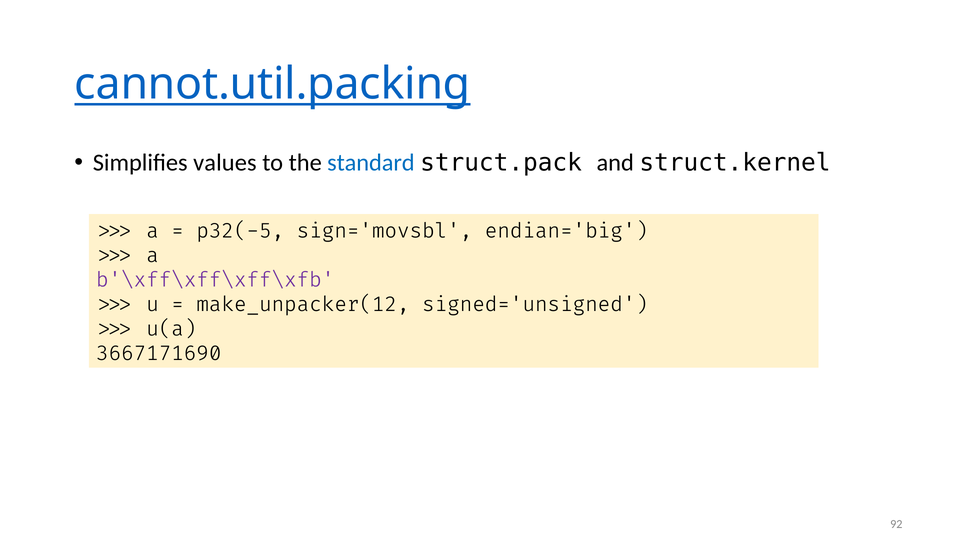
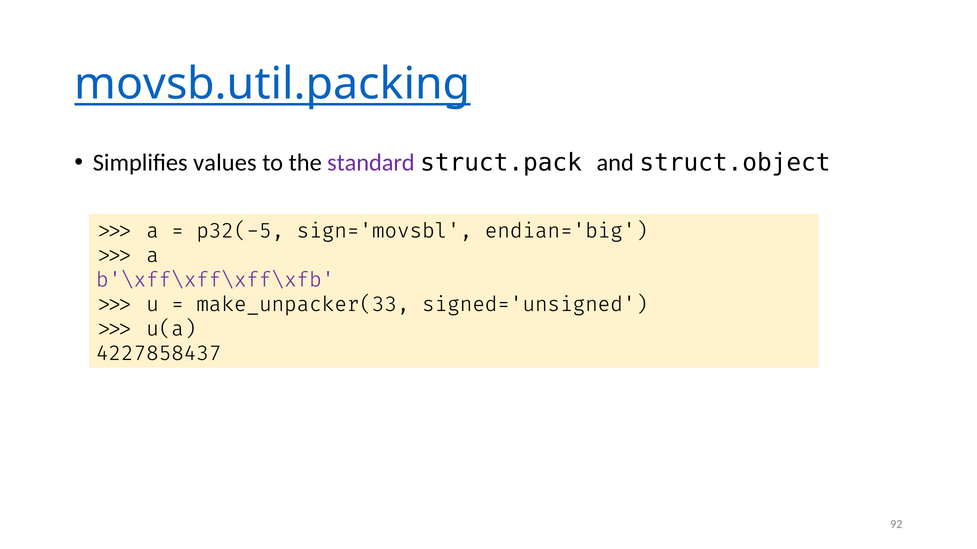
cannot.util.packing: cannot.util.packing -> movsb.util.packing (272, 84)
standard colour: blue -> purple (371, 163)
struct.kernel: struct.kernel -> struct.object (735, 163)
make_unpacker(12: make_unpacker(12 -> make_unpacker(33 (303, 305)
3667171690: 3667171690 -> 4227858437 (159, 354)
